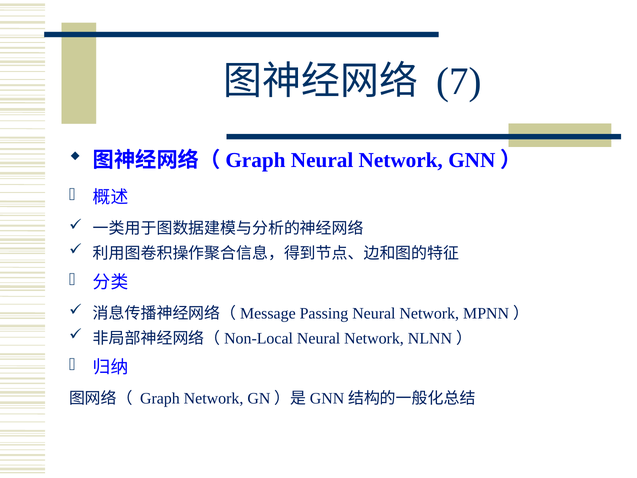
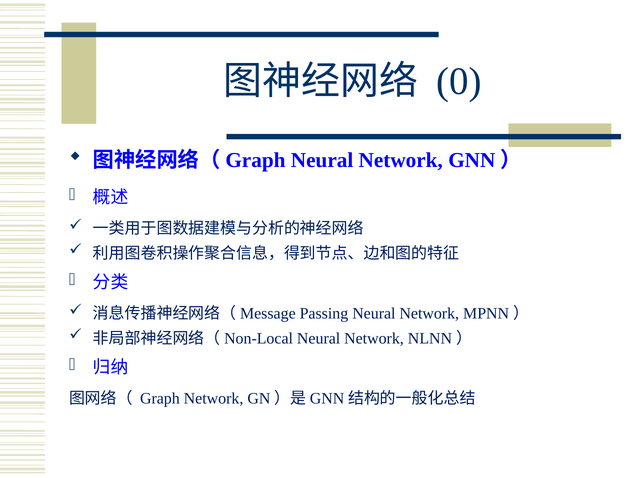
7: 7 -> 0 (459, 81)
